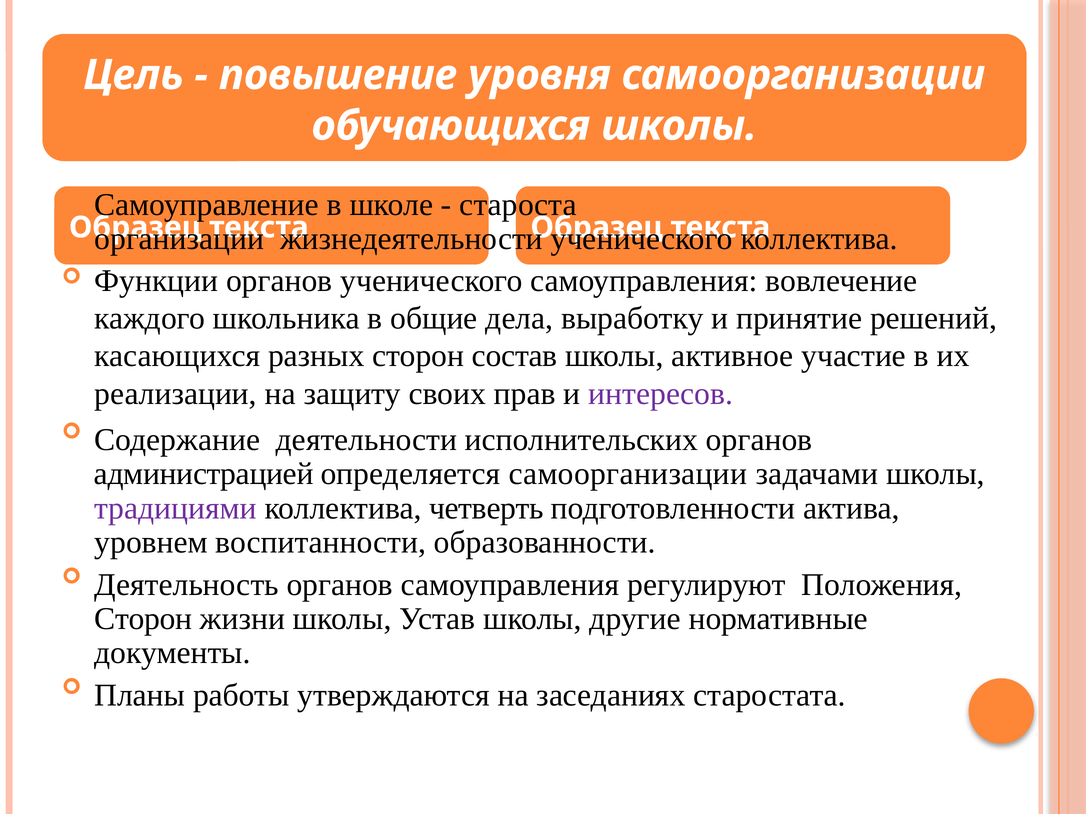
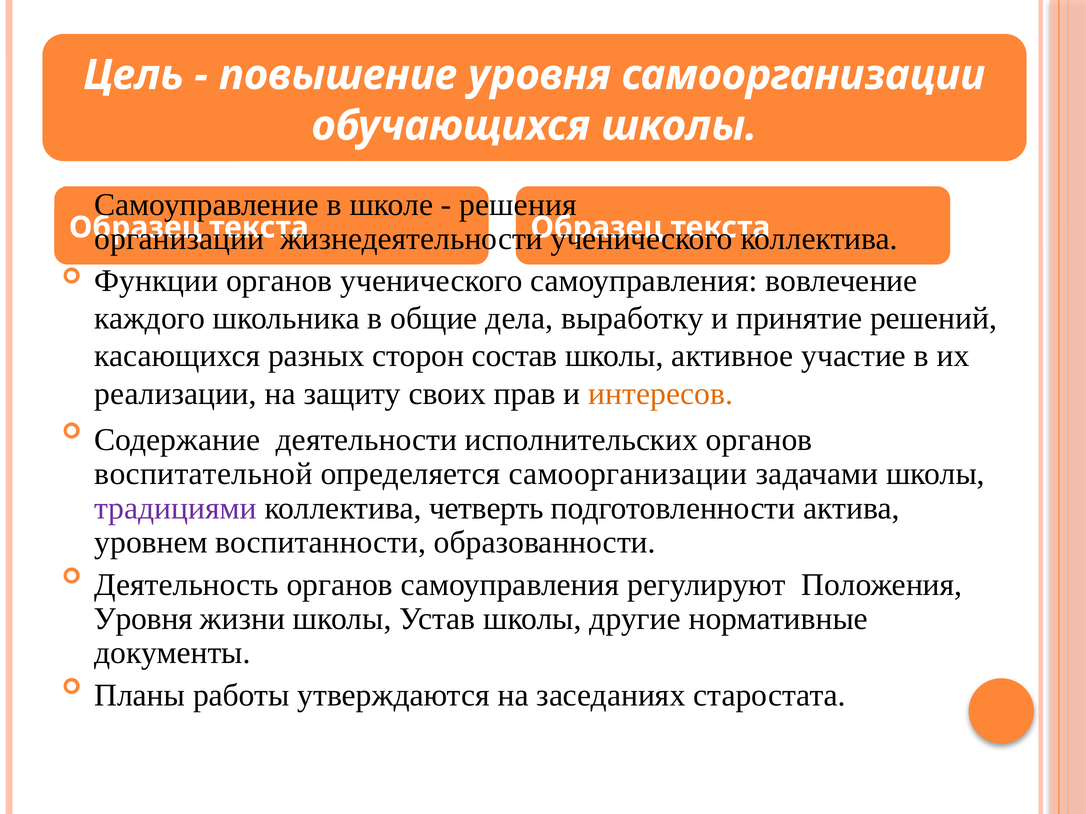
староста: староста -> решения (518, 205)
интересов colour: purple -> orange (661, 394)
администрацией: администрацией -> воспитательной (203, 474)
Сторон: Сторон -> Уровня (143, 619)
